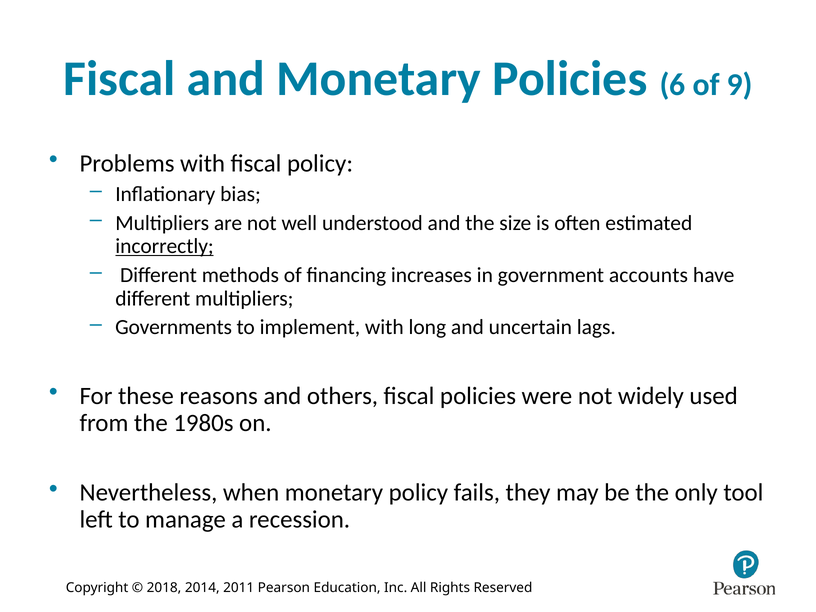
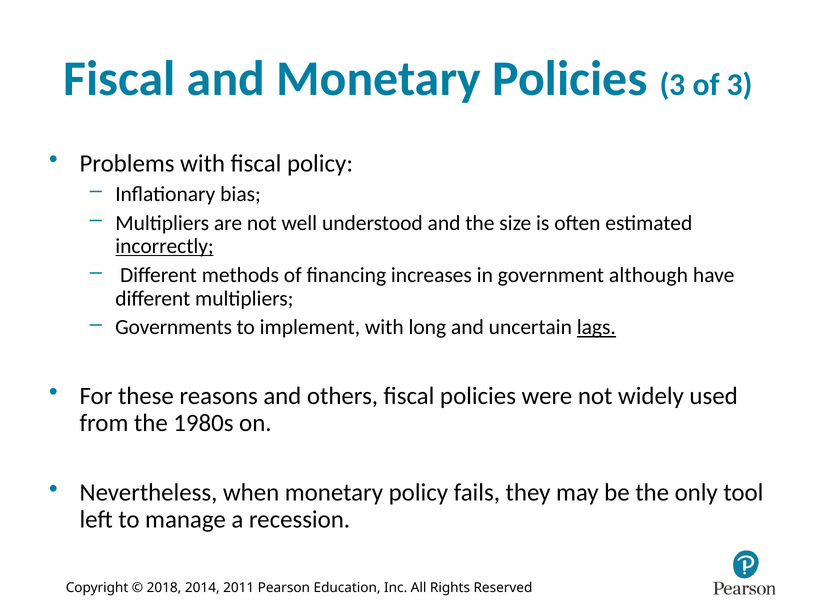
Policies 6: 6 -> 3 (672, 85)
of 9: 9 -> 3 (740, 85)
accounts: accounts -> although (648, 275)
lags underline: none -> present (596, 327)
